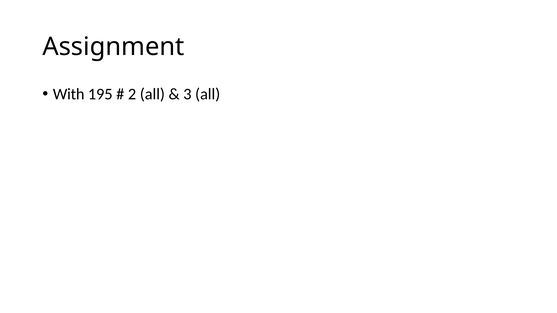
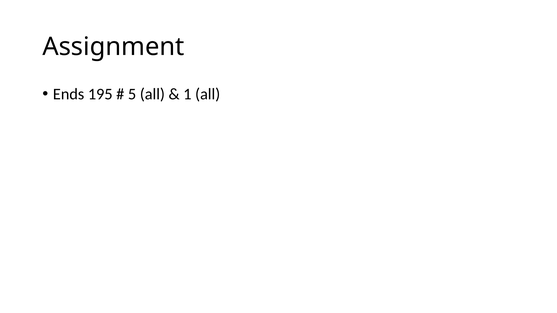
With: With -> Ends (69, 94)
2: 2 -> 5 (132, 94)
3: 3 -> 1 (187, 94)
